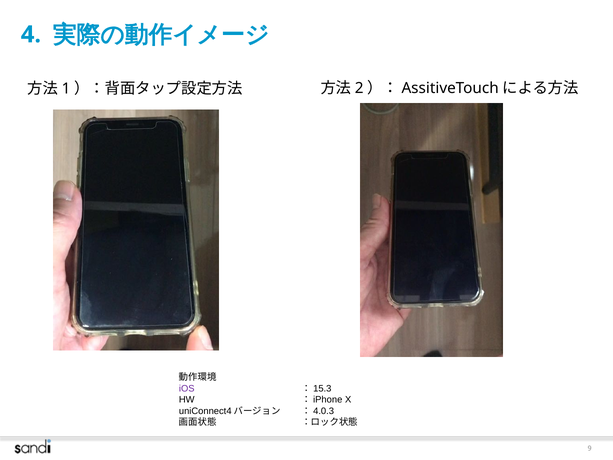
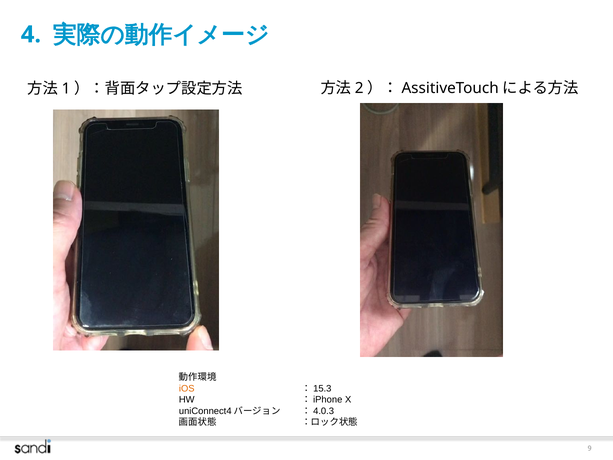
iOS colour: purple -> orange (187, 388)
